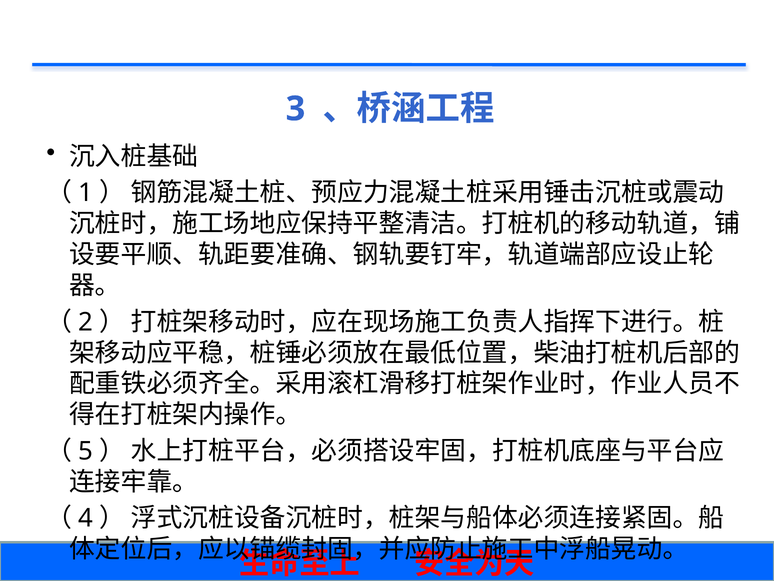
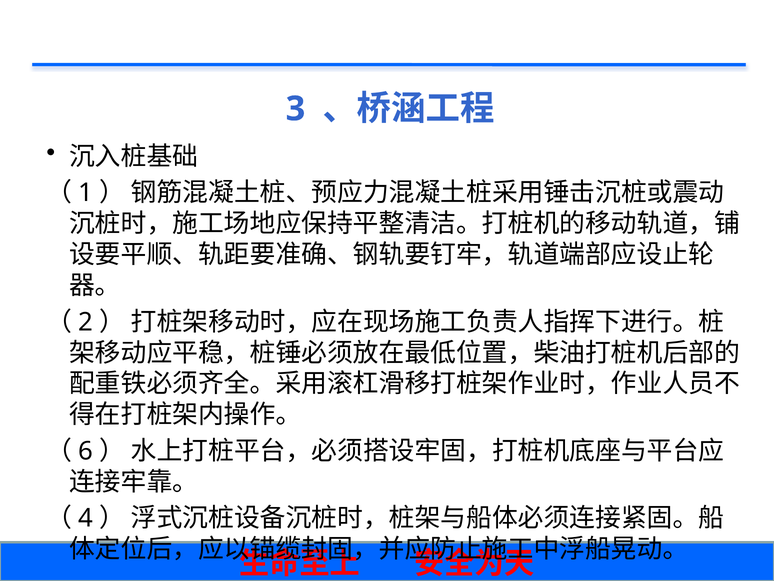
5: 5 -> 6 (86, 451)
